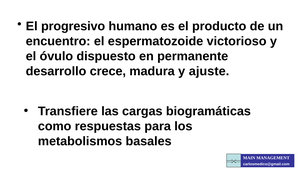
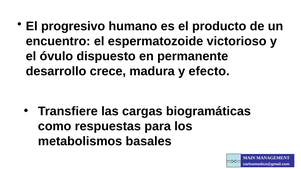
ajuste: ajuste -> efecto (209, 71)
